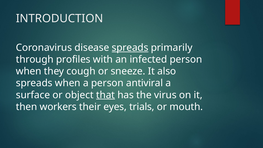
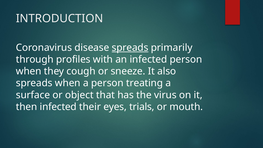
antiviral: antiviral -> treating (145, 83)
that underline: present -> none (106, 95)
then workers: workers -> infected (58, 107)
